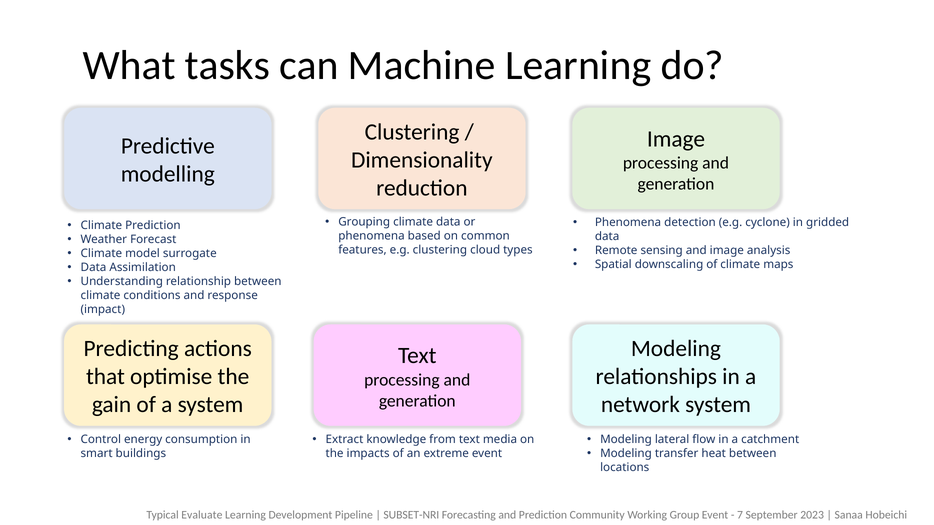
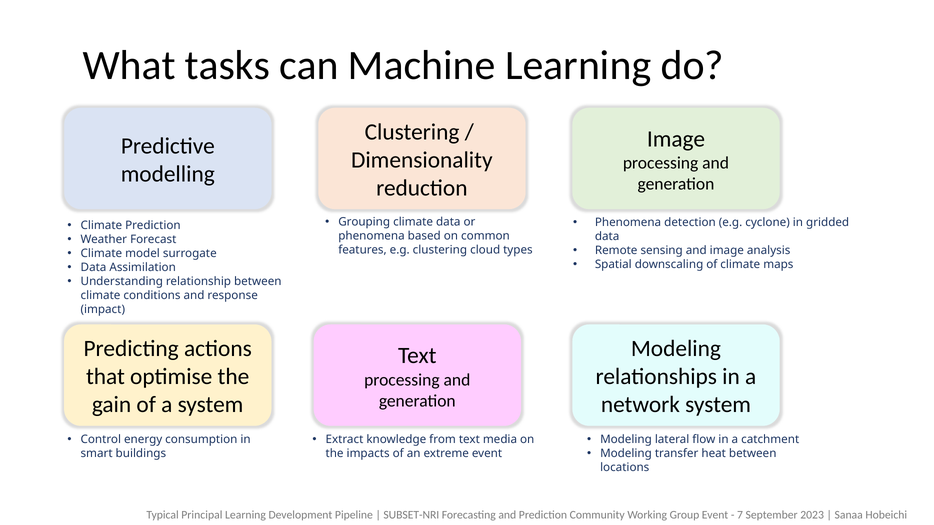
Evaluate: Evaluate -> Principal (202, 515)
